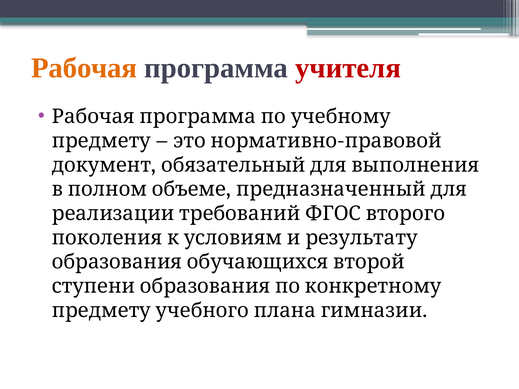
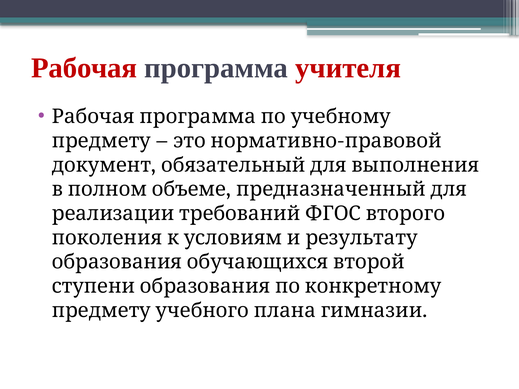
Рабочая colour: orange -> red (84, 68)
